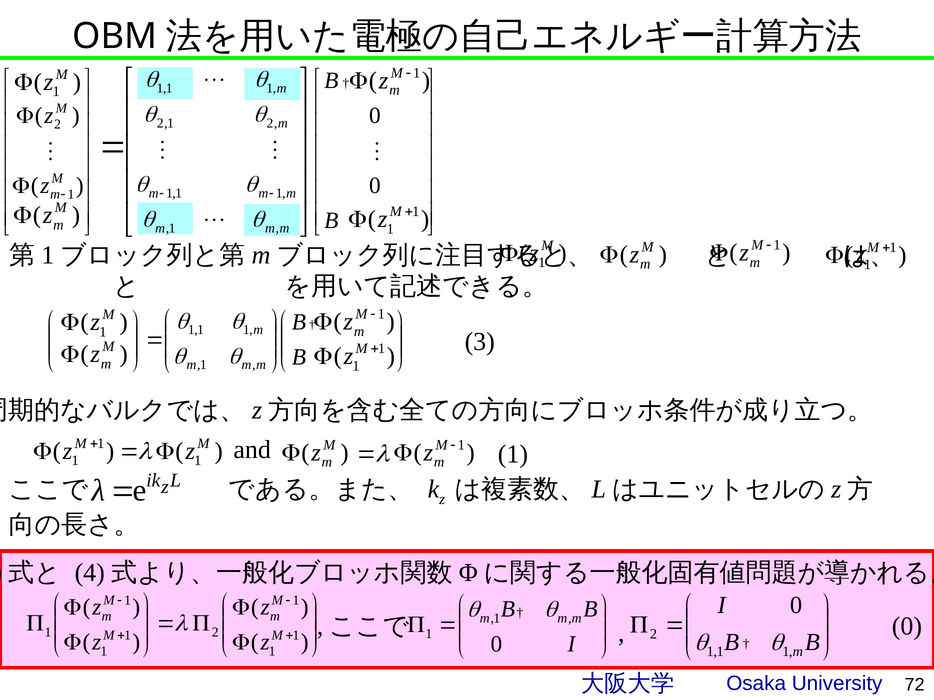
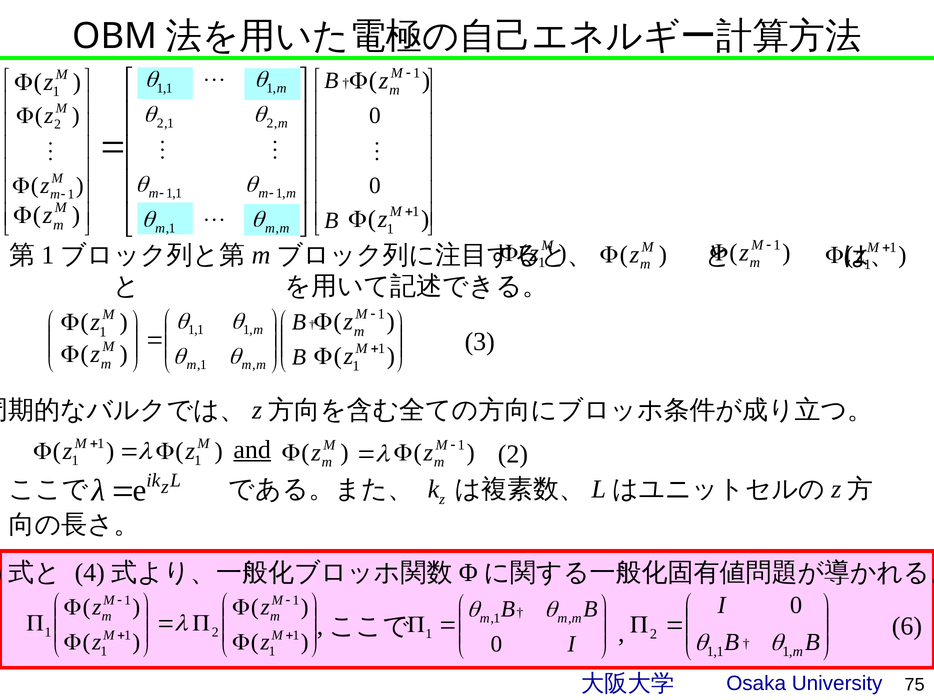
and underline: none -> present (252, 450)
1: 1 -> 2 (513, 454)
0: 0 -> 6 (907, 627)
72: 72 -> 75 (915, 685)
